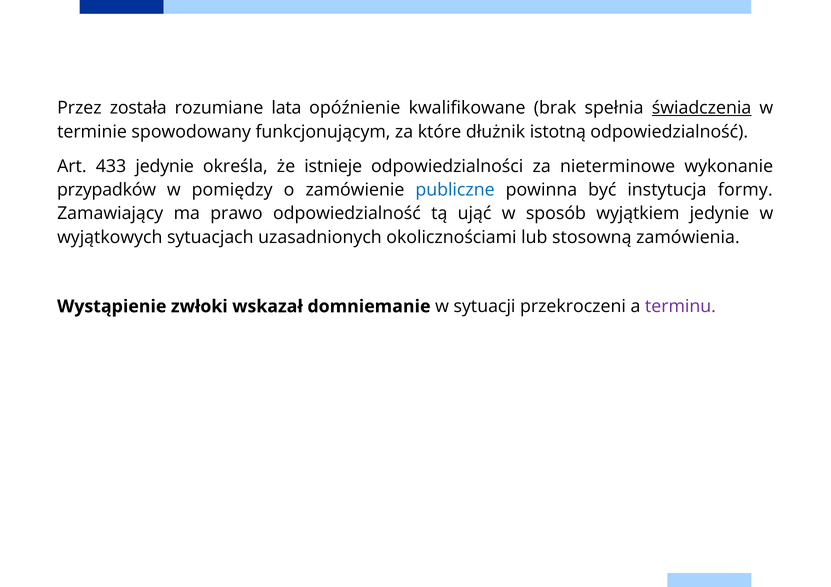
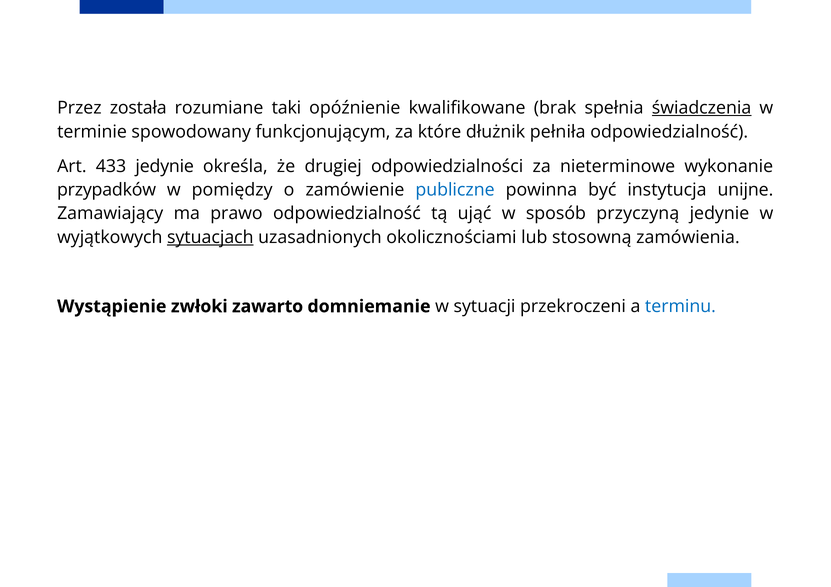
lata: lata -> taki (286, 108)
istotną: istotną -> pełniła (558, 132)
istnieje: istnieje -> drugiej (333, 166)
formy: formy -> unijne (745, 190)
wyjątkiem: wyjątkiem -> przyczyną (638, 214)
sytuacjach underline: none -> present (210, 238)
wskazał: wskazał -> zawarto (268, 307)
terminu colour: purple -> blue (680, 307)
